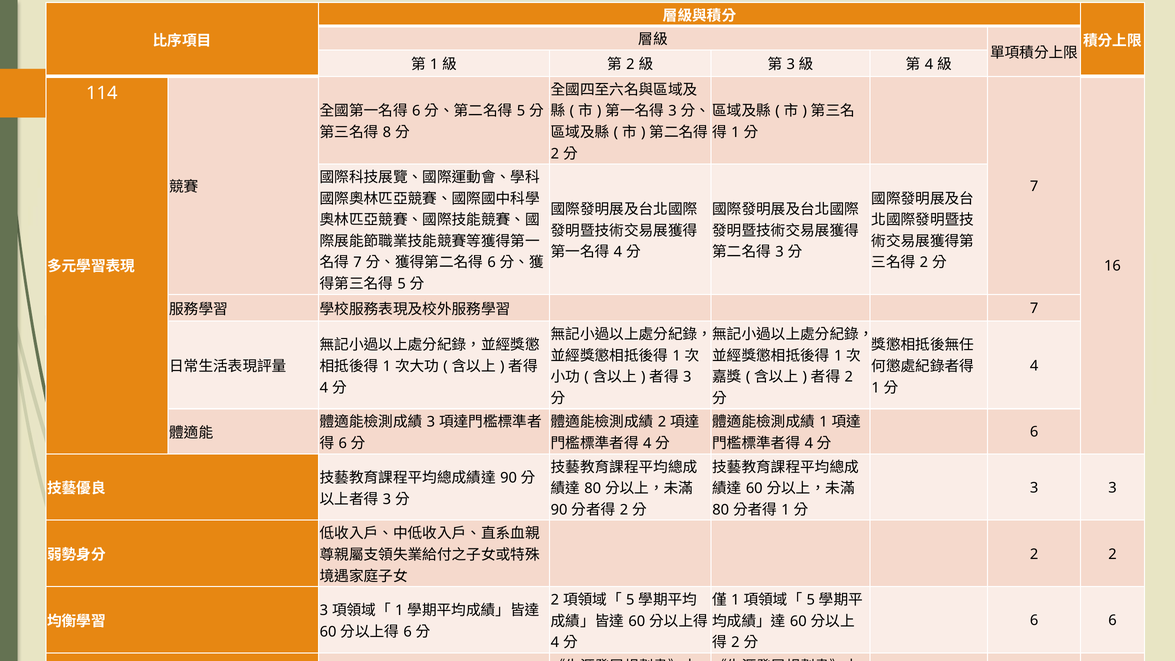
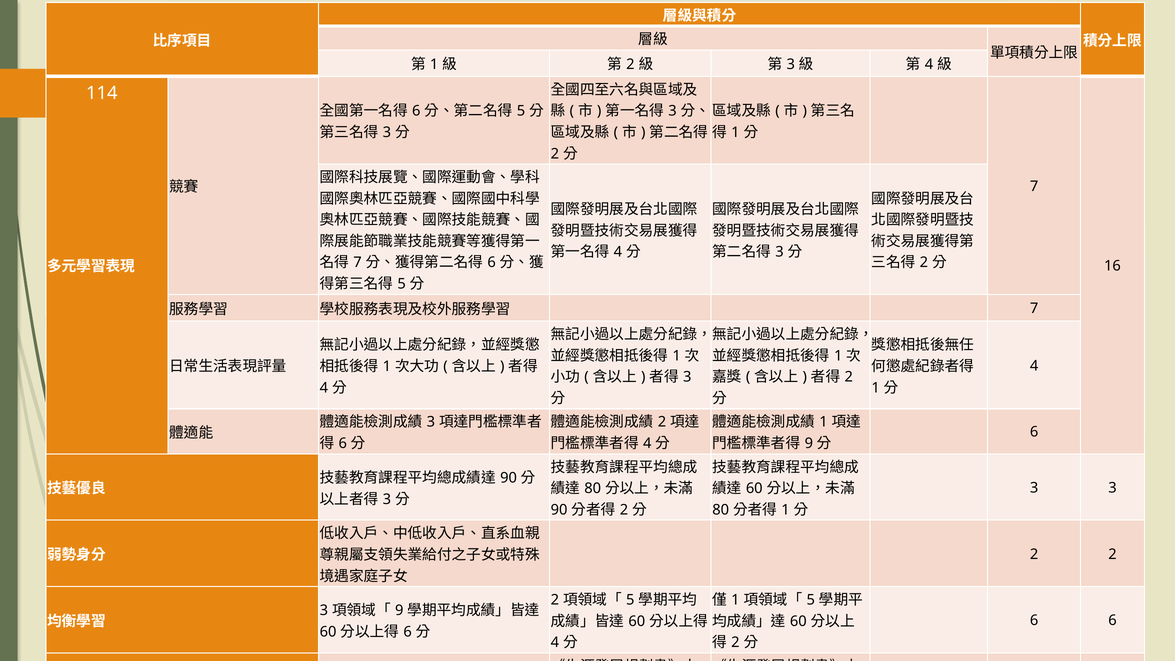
8: 8 -> 3 (387, 132)
4: 4 -> 9 (809, 443)
1: 1 -> 9 (399, 611)
